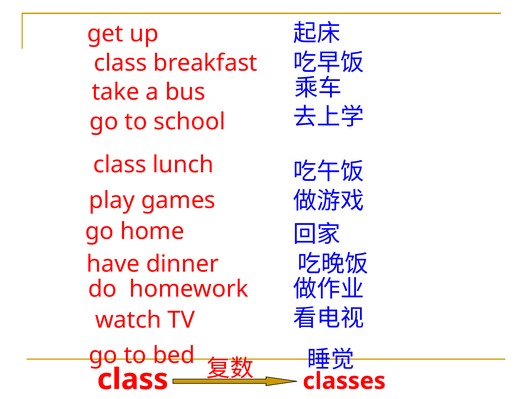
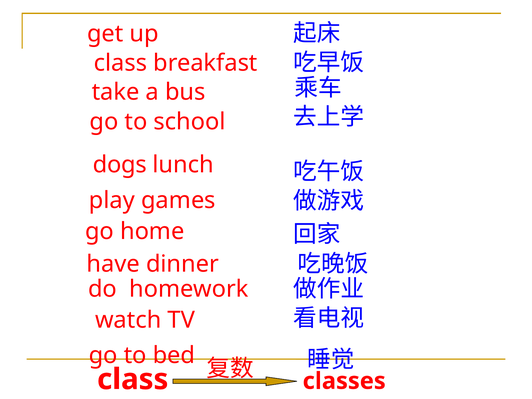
class: class -> dogs (120, 165)
